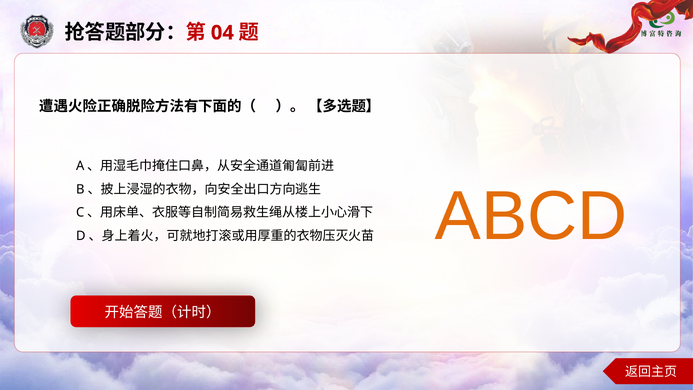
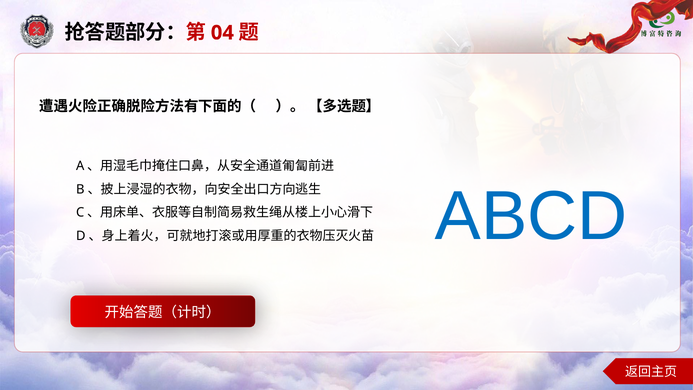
ABCD colour: orange -> blue (531, 216)
